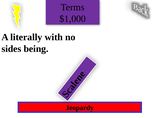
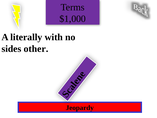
being: being -> other (36, 49)
